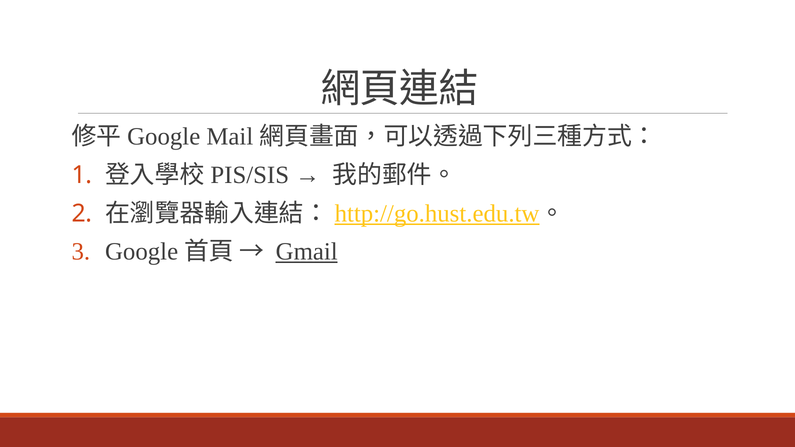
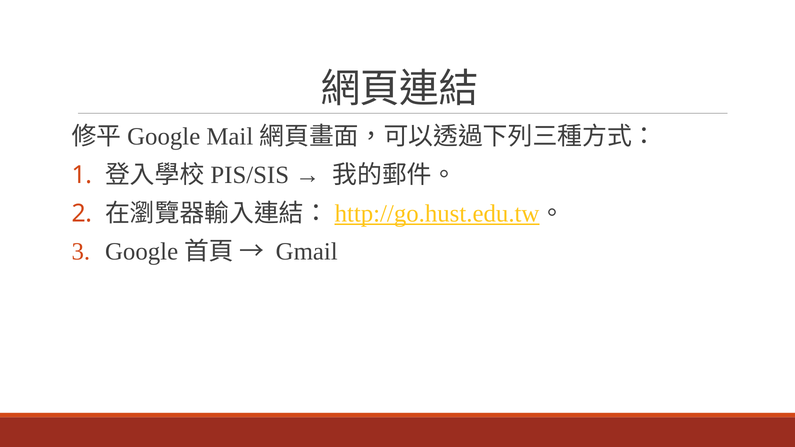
Gmail underline: present -> none (307, 252)
